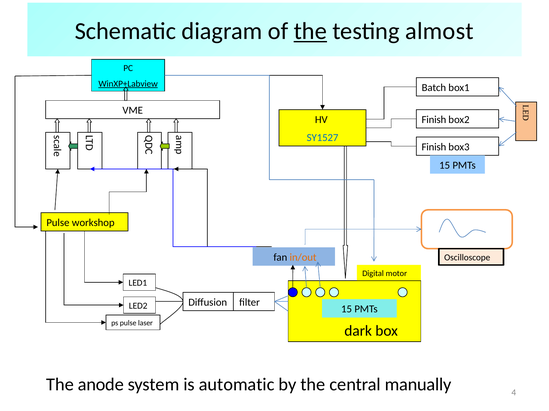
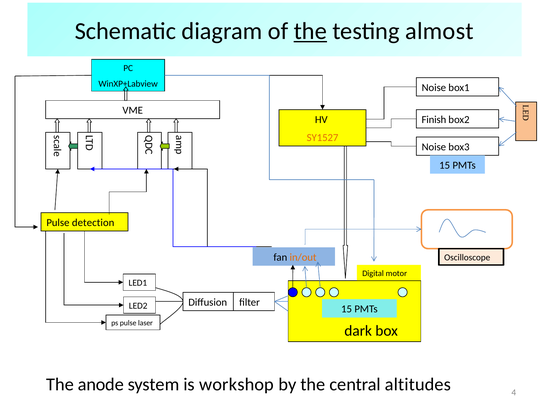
WinXP+Labview underline: present -> none (128, 84)
Batch: Batch -> Noise (434, 88)
SY1527 colour: blue -> orange (323, 138)
Finish: Finish -> Noise (434, 147)
workshop: workshop -> detection (93, 223)
automatic: automatic -> workshop (237, 385)
manually: manually -> altitudes (418, 385)
